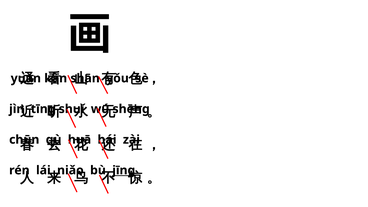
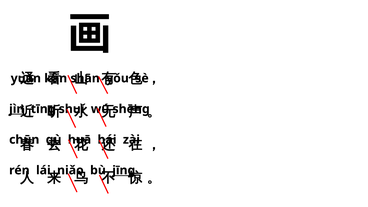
jìn underline: none -> present (17, 109)
